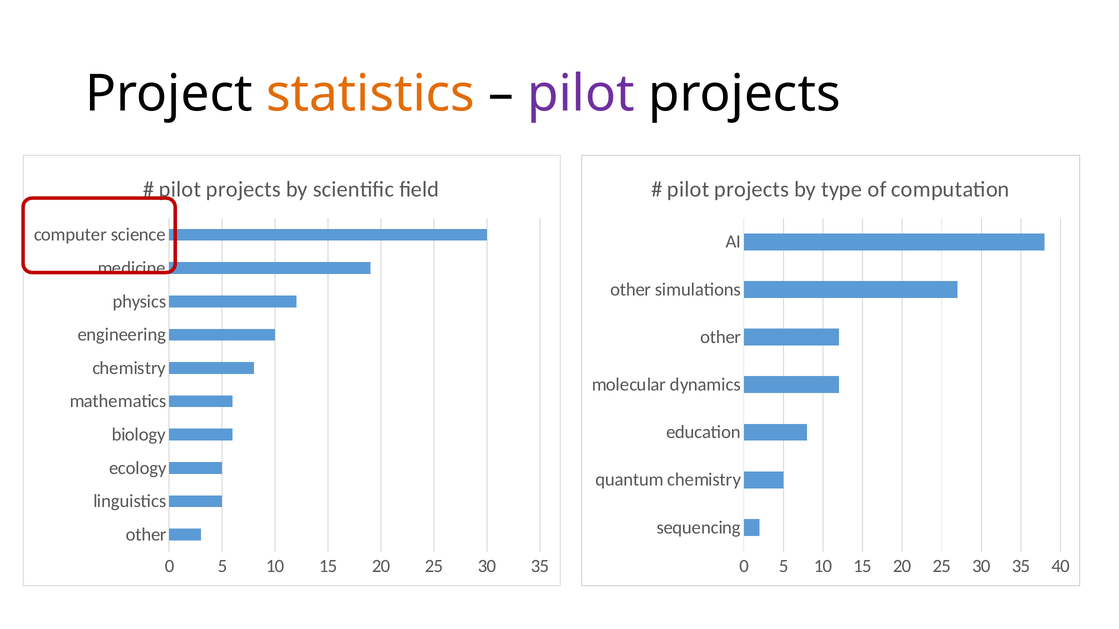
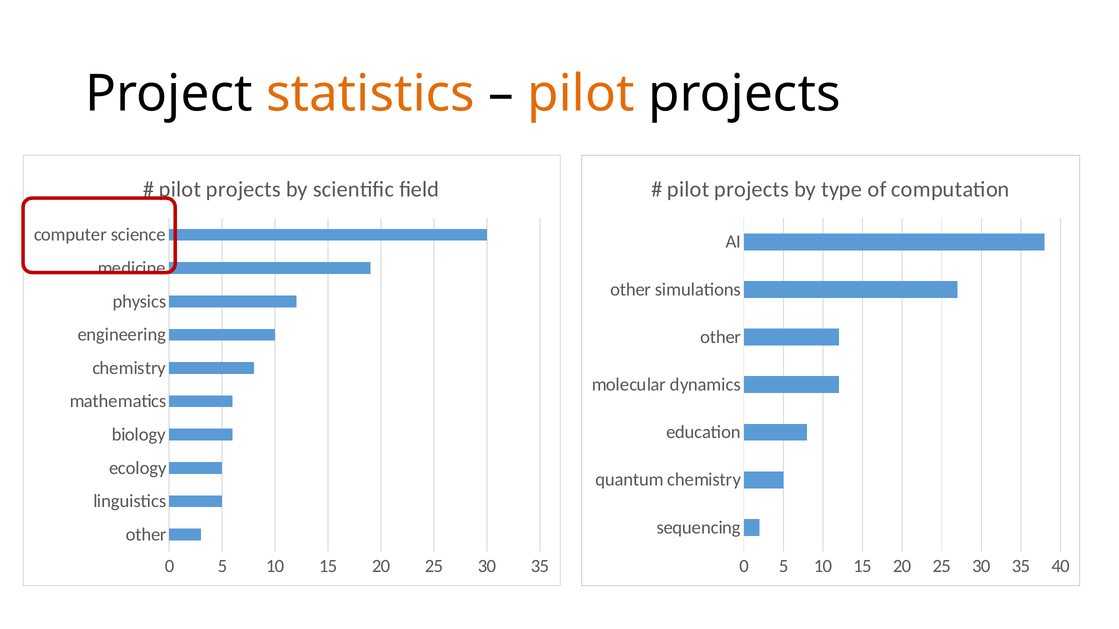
pilot colour: purple -> orange (581, 94)
